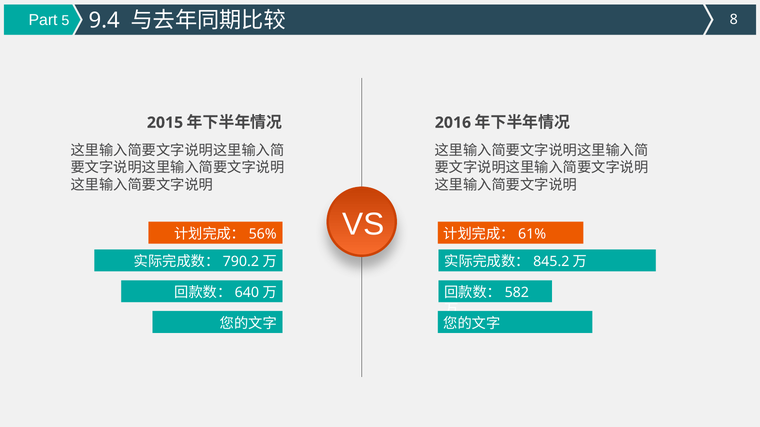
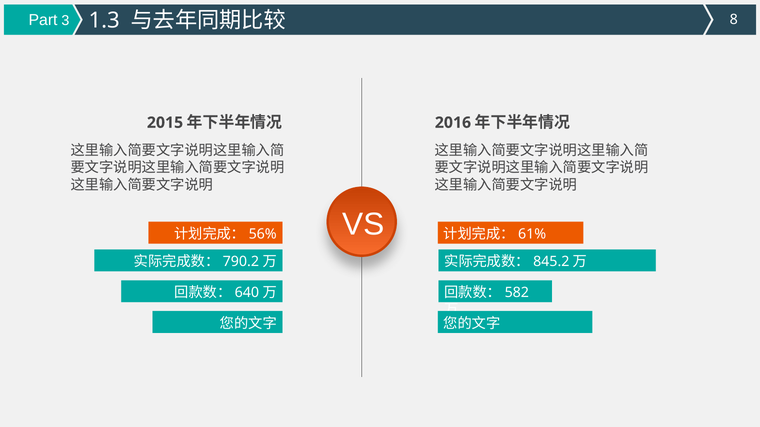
5: 5 -> 3 (65, 21)
9.4: 9.4 -> 1.3 (104, 20)
